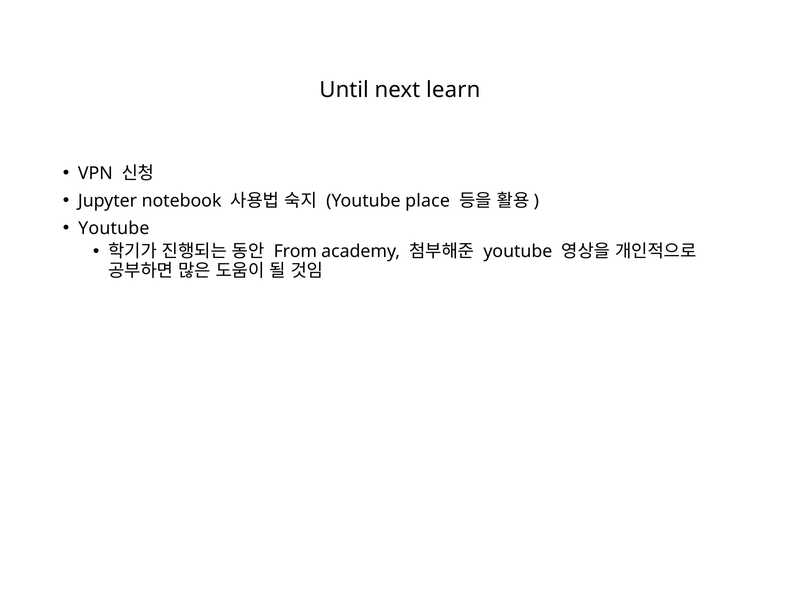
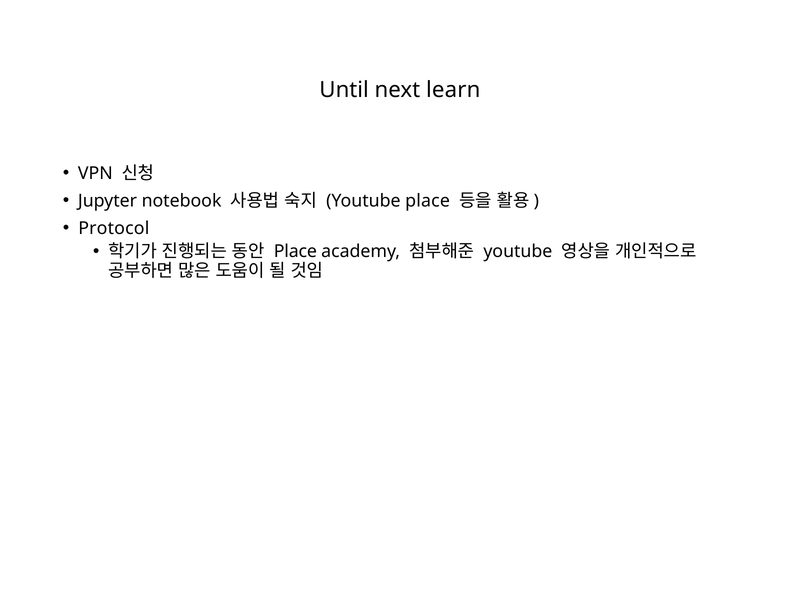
Youtube: Youtube -> Protocol (114, 228)
From: From -> Place (295, 251)
